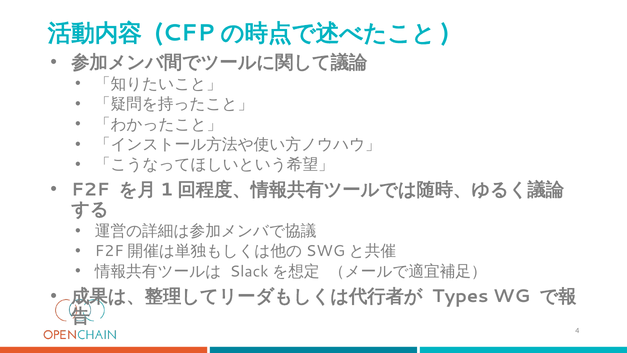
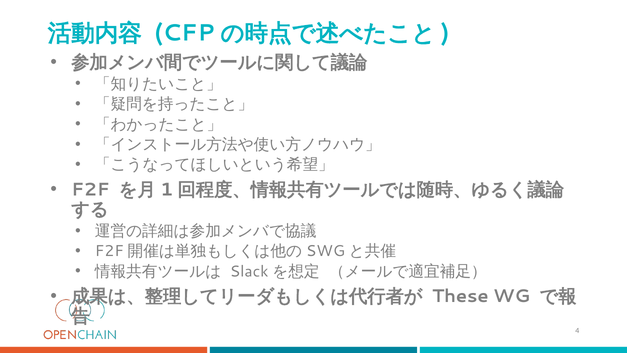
Types: Types -> These (460, 296)
